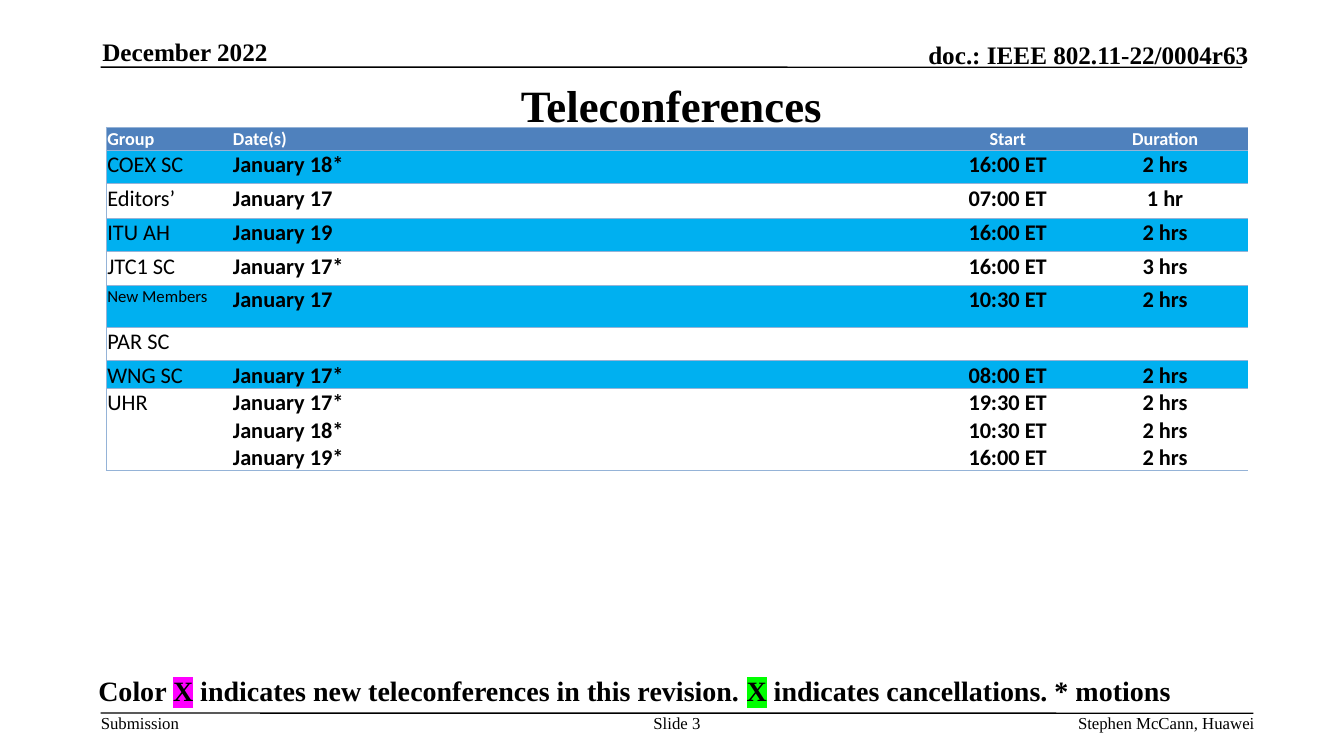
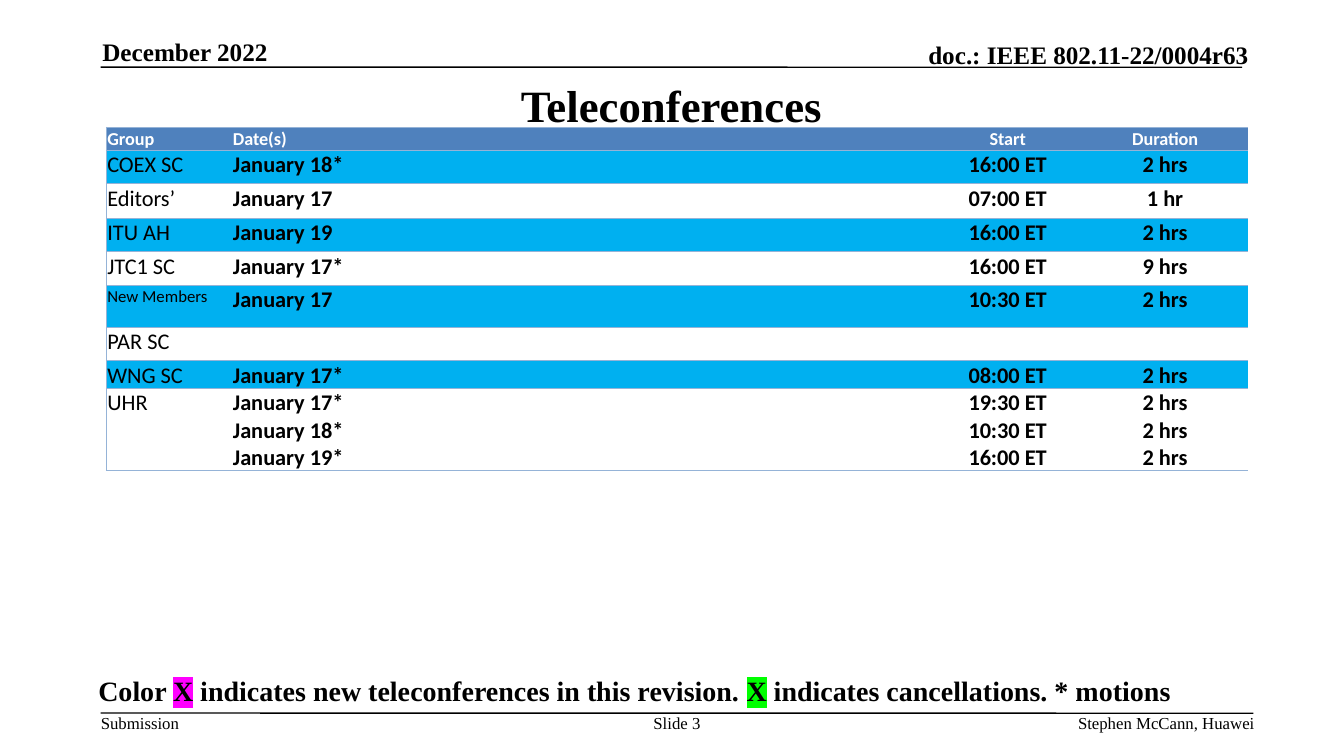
ET 3: 3 -> 9 (1148, 267)
